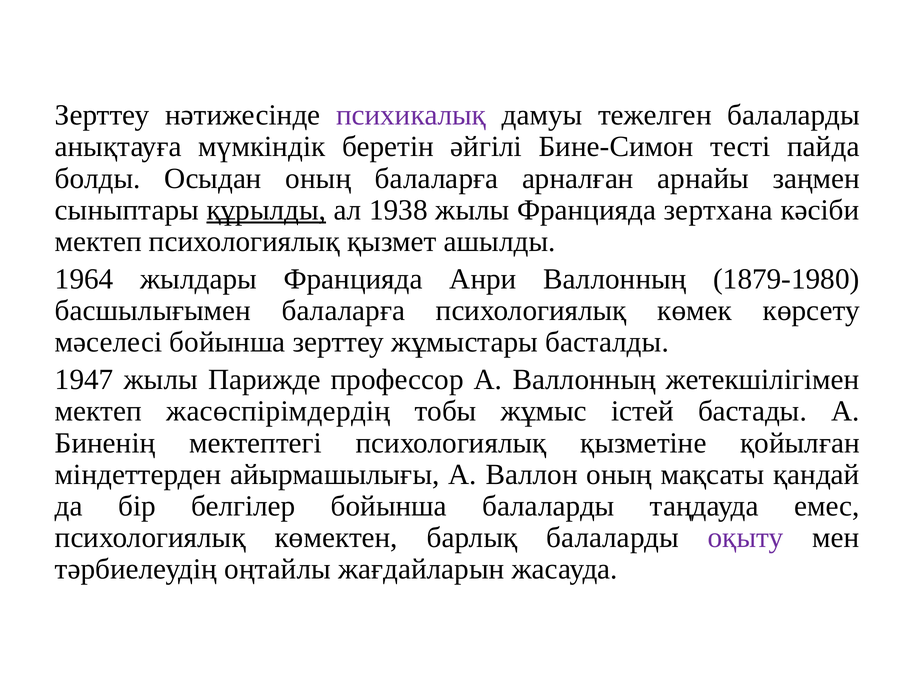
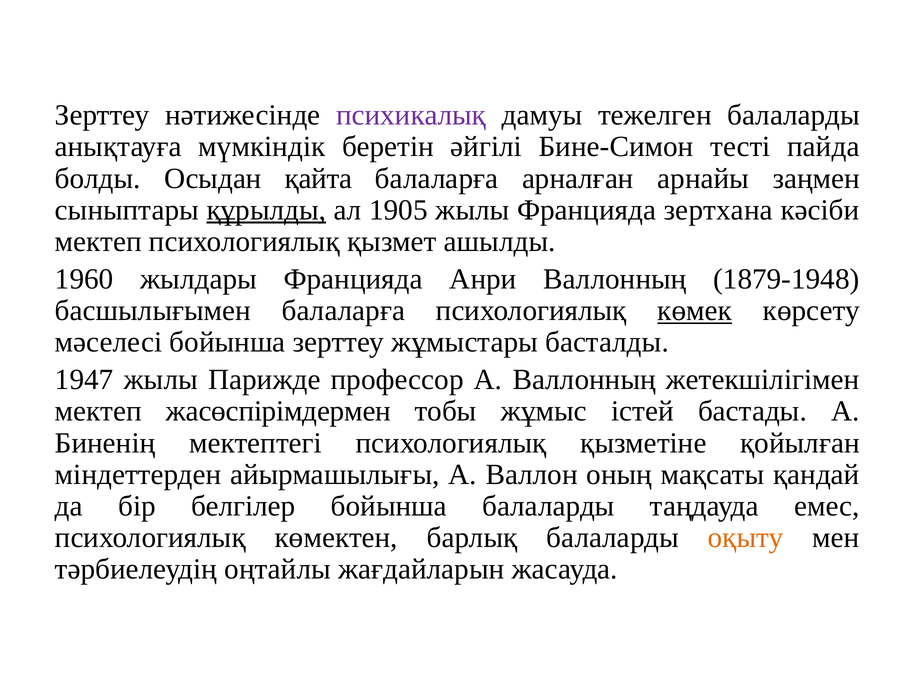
Осыдан оның: оның -> қайта (319, 178)
1938: 1938 -> 1905 (398, 210)
1964: 1964 -> 1960 (84, 279)
1879-1980: 1879-1980 -> 1879-1948 (786, 279)
көмек underline: none -> present (695, 311)
жасөспірімдердің: жасөспірімдердің -> жасөспірімдермен (278, 411)
оқыту colour: purple -> orange (746, 538)
